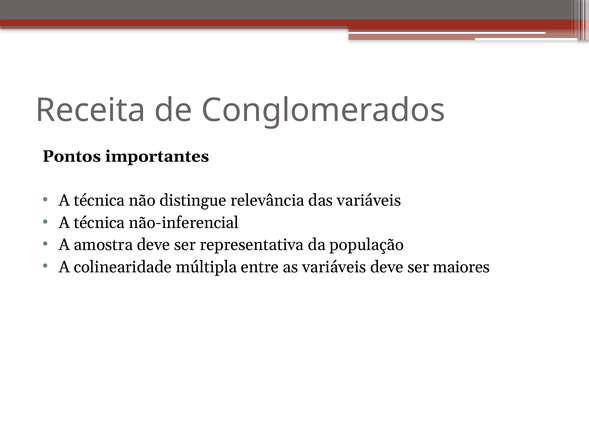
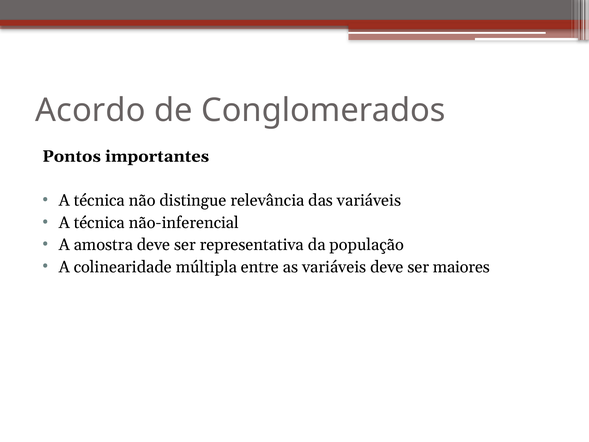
Receita: Receita -> Acordo (90, 110)
